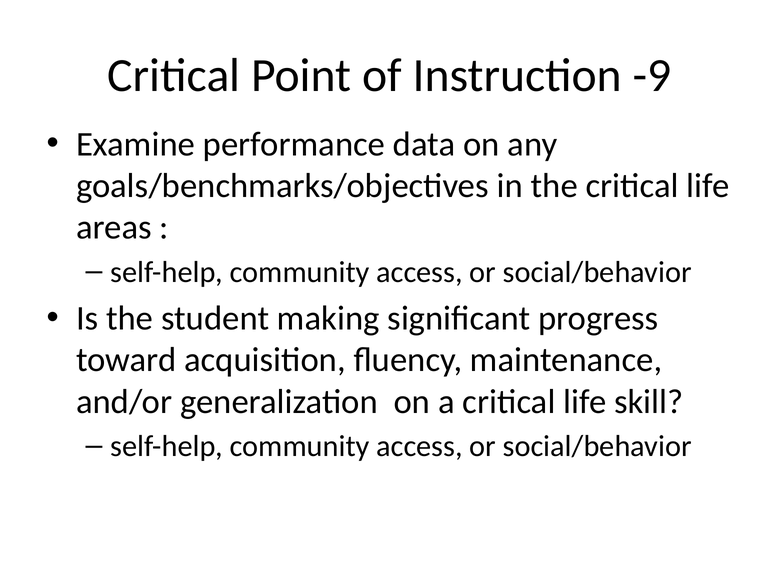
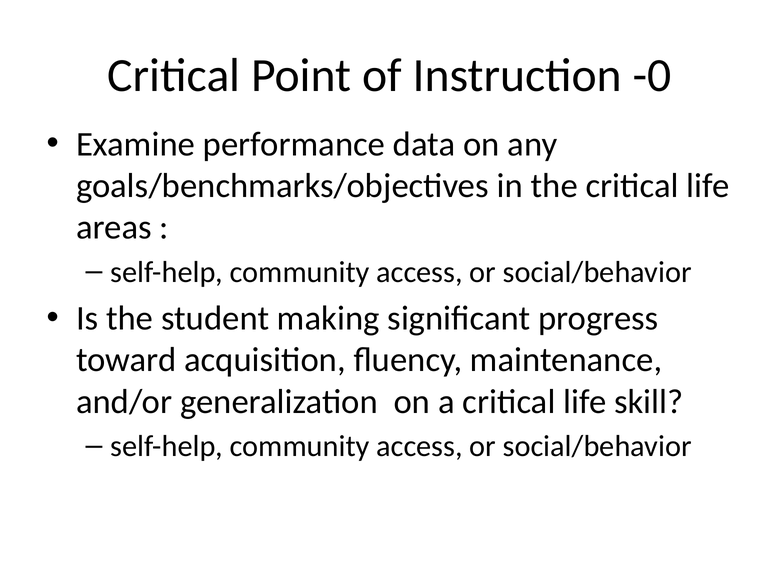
-9: -9 -> -0 (652, 76)
